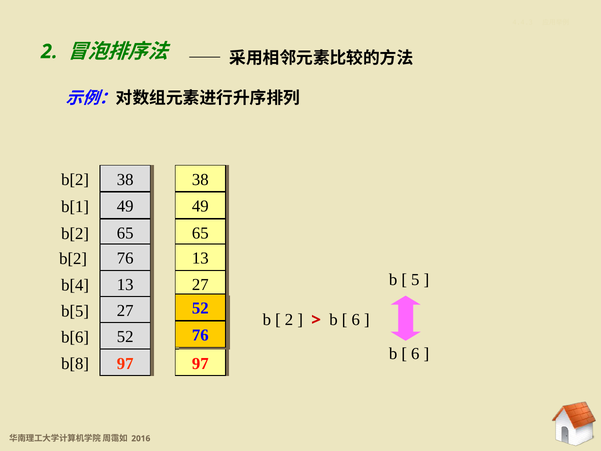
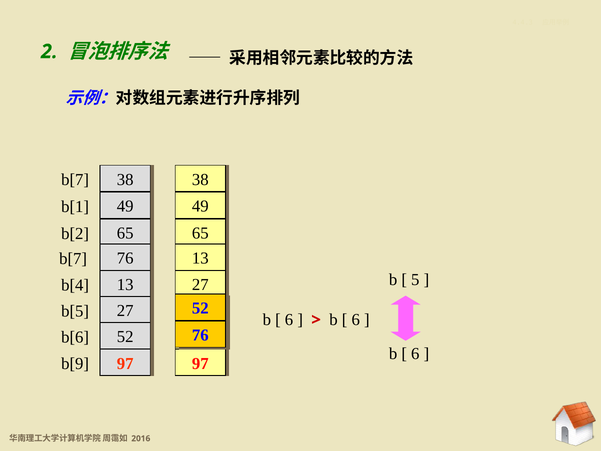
b[2: b[2 -> b[7 (75, 180)
b[2: b[2 -> b[7 (73, 259)
2: 2 -> 6 (289, 320)
b[8: b[8 -> b[9 (75, 364)
